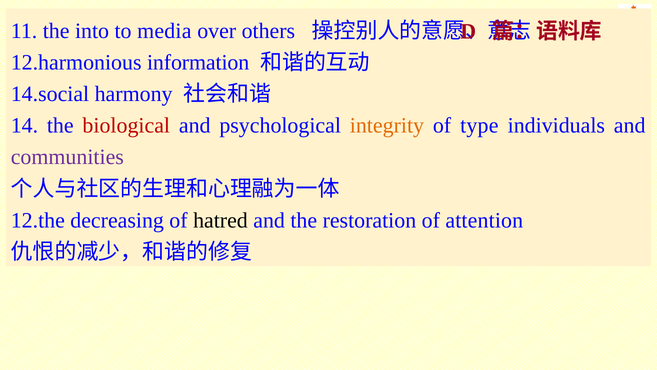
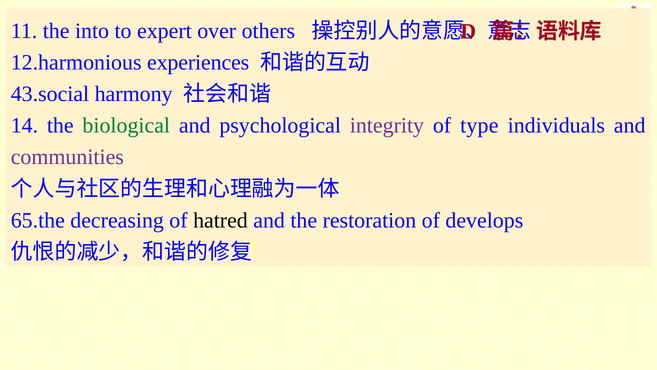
media: media -> expert (164, 31)
information: information -> experiences (198, 62)
14.social: 14.social -> 43.social (50, 94)
biological colour: red -> green (126, 126)
integrity colour: orange -> purple (387, 126)
12.the: 12.the -> 65.the (38, 220)
attention: attention -> develops (484, 220)
